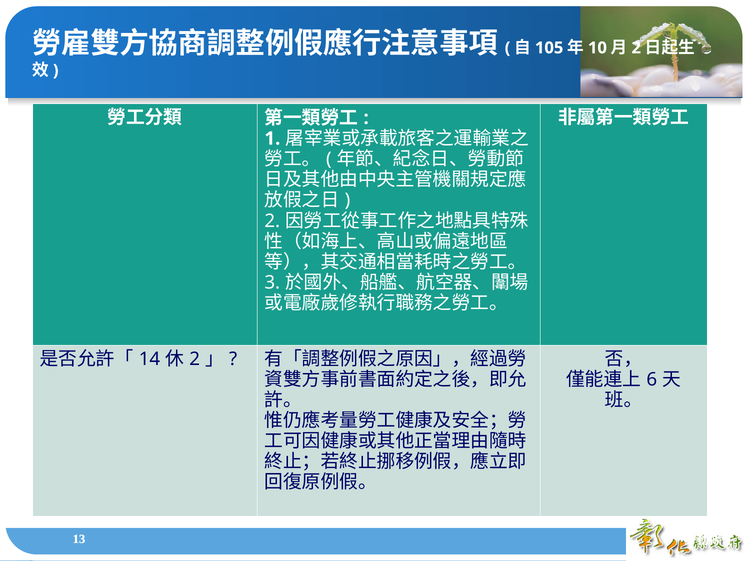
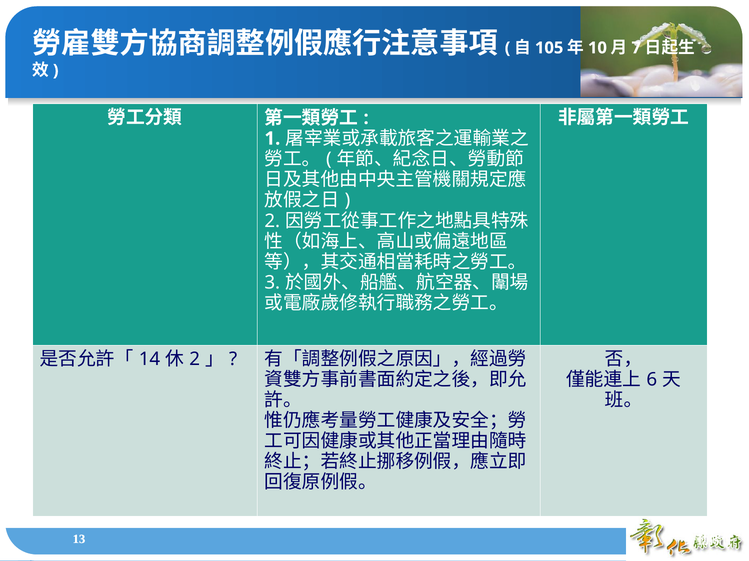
2: 2 -> 7 (636, 48)
